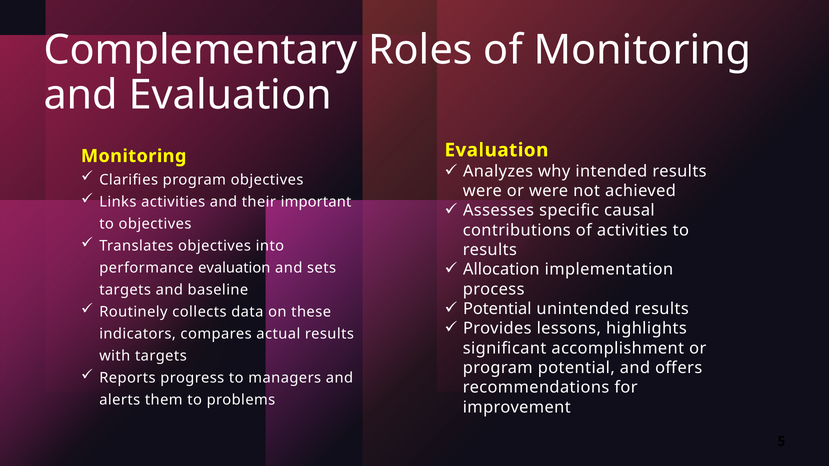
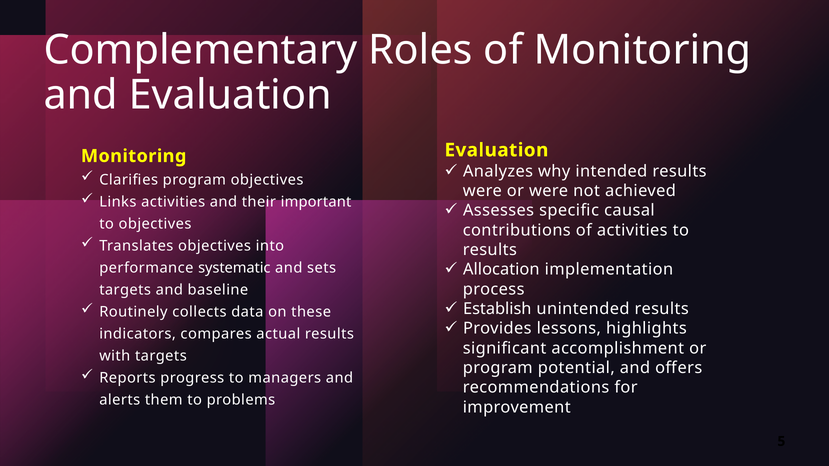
performance evaluation: evaluation -> systematic (234, 268)
Potential: Potential -> Establish (497, 309)
